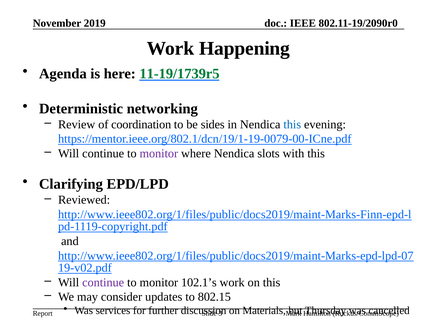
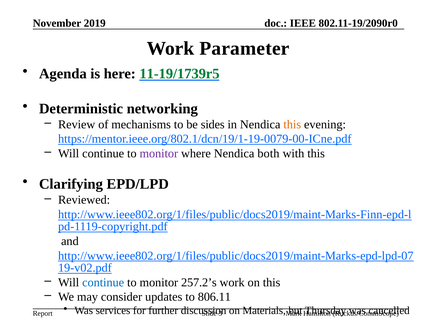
Happening: Happening -> Parameter (244, 49)
coordination: coordination -> mechanisms (141, 125)
this colour: blue -> orange (292, 125)
slots: slots -> both (268, 154)
continue colour: purple -> blue (103, 283)
102.1’s: 102.1’s -> 257.2’s (199, 283)
802.15: 802.15 -> 806.11 (214, 298)
